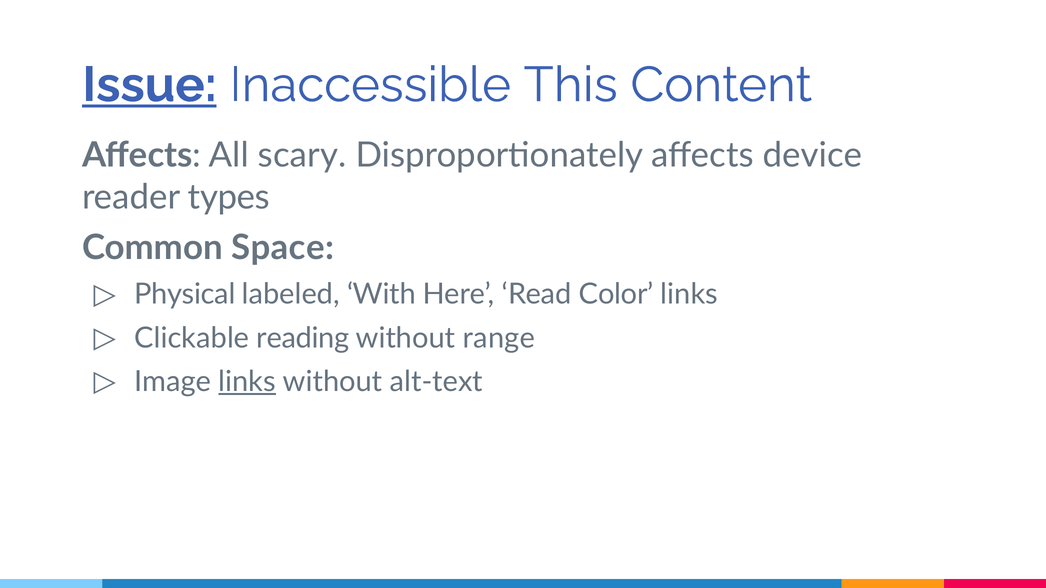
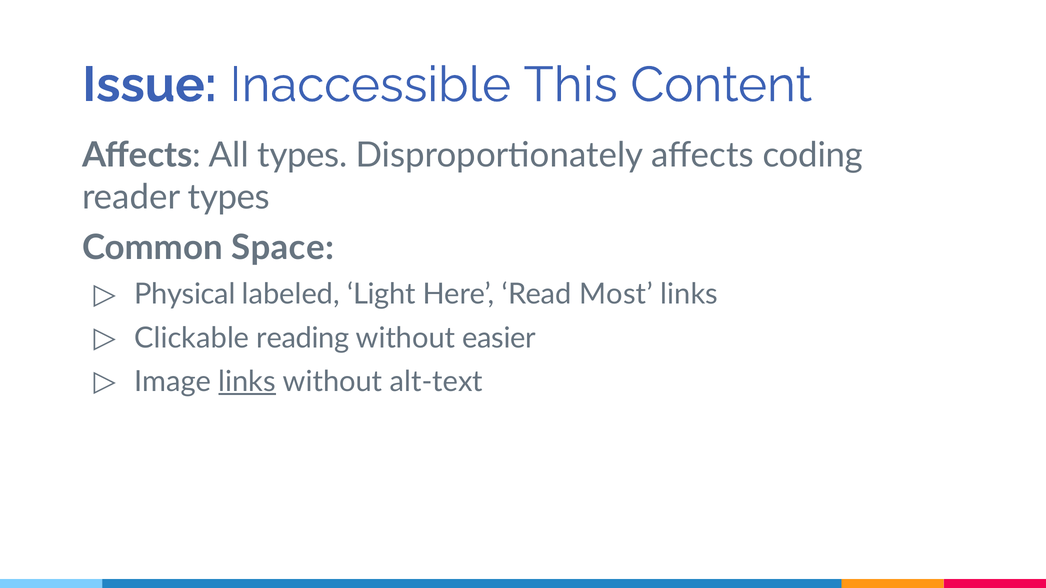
Issue underline: present -> none (149, 85)
All scary: scary -> types (302, 155)
device: device -> coding (813, 155)
With: With -> Light (381, 295)
Color: Color -> Most (616, 295)
range: range -> easier (499, 338)
